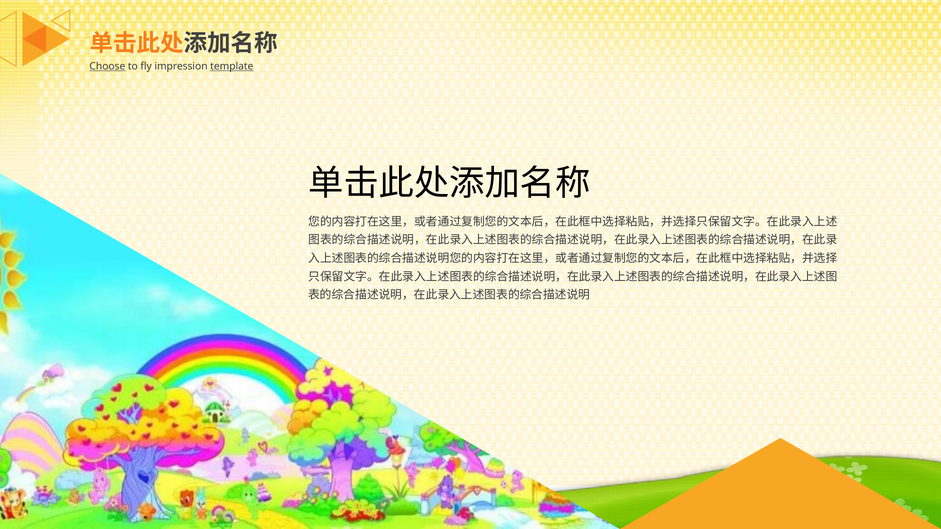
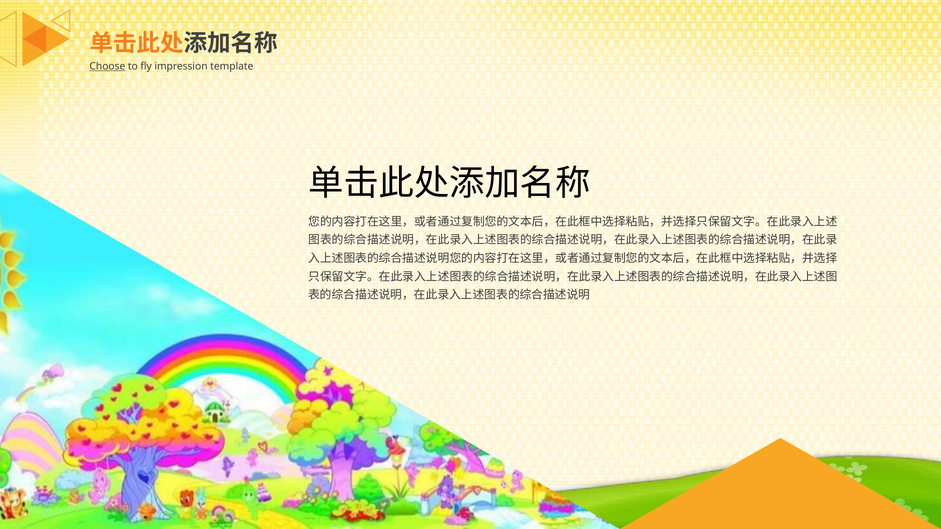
template underline: present -> none (232, 66)
